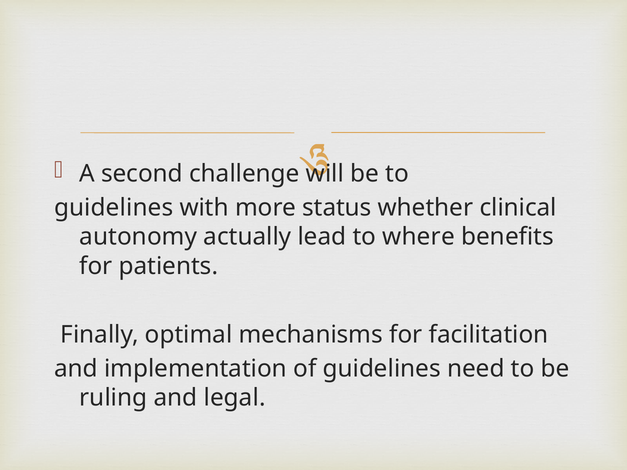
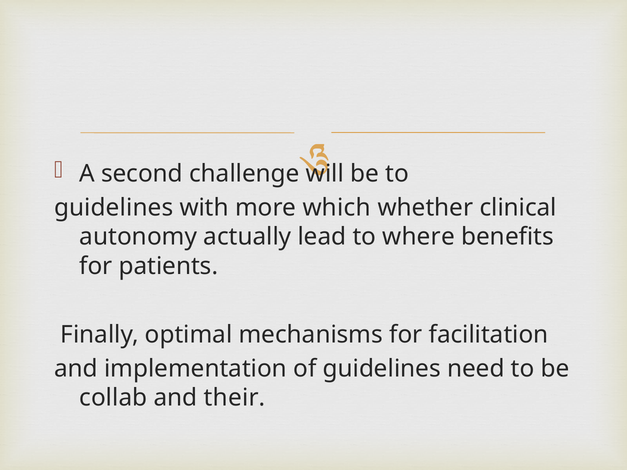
status: status -> which (337, 208)
ruling: ruling -> collab (113, 398)
legal: legal -> their (235, 398)
